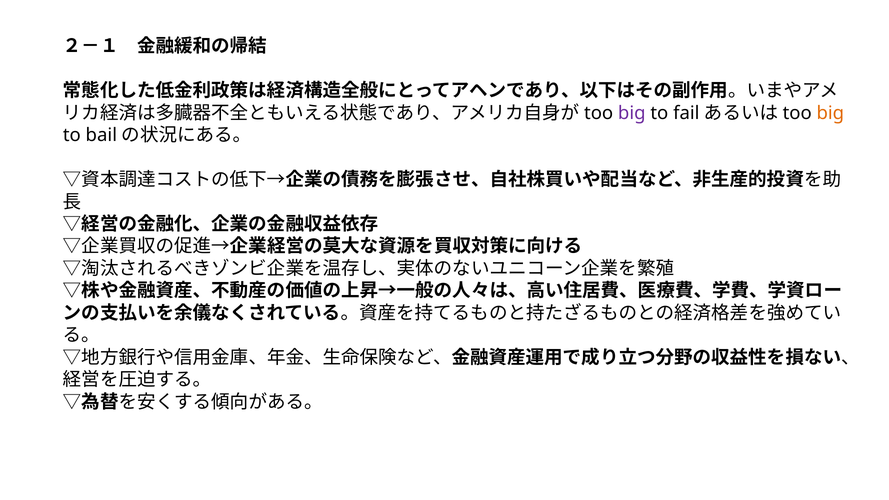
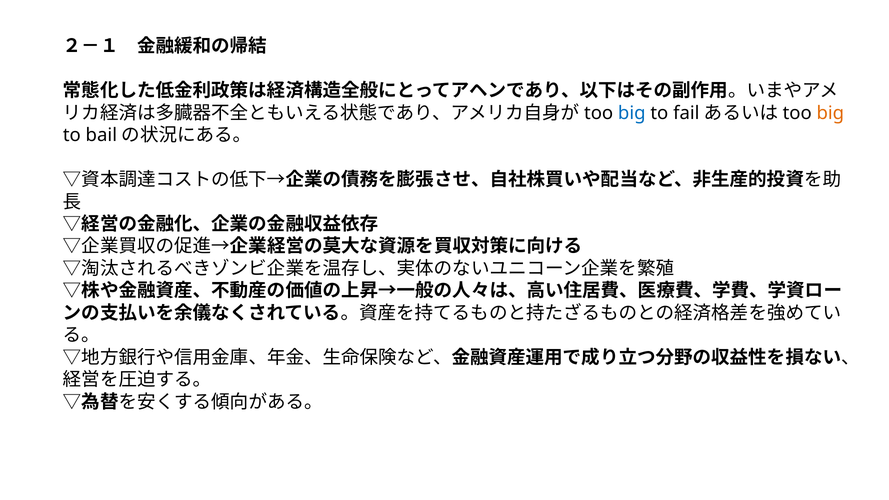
big colour: purple -> blue (632, 113)
